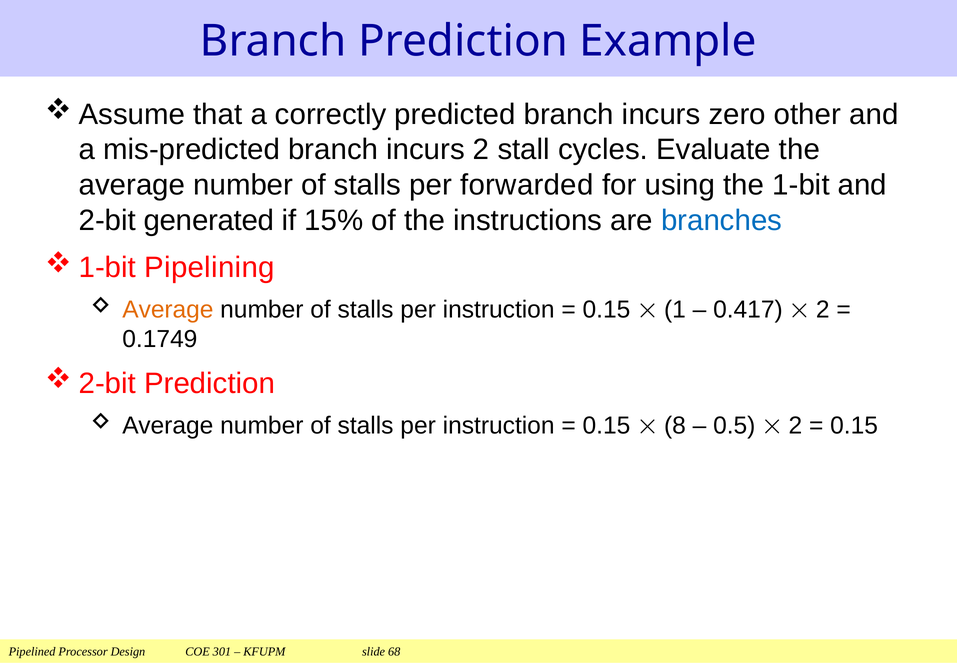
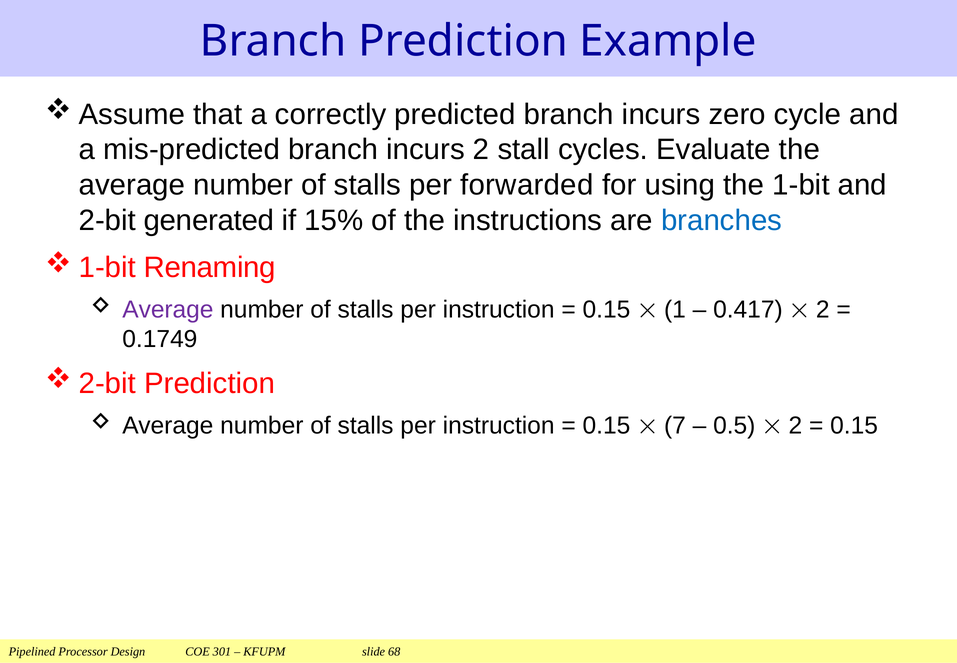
other: other -> cycle (807, 114)
Pipelining: Pipelining -> Renaming (210, 267)
Average colour: orange -> purple (168, 309)
8: 8 -> 7 (675, 425)
